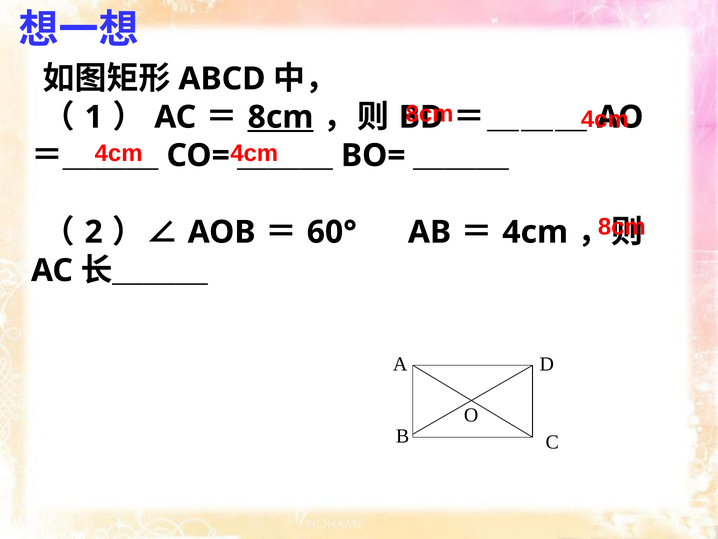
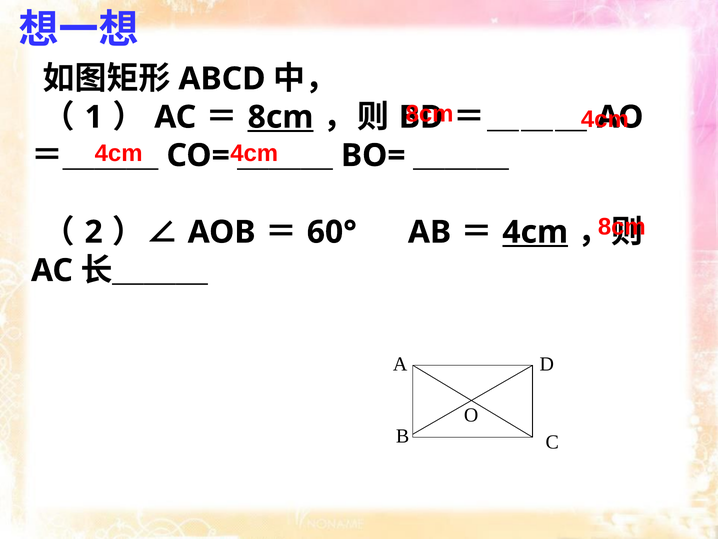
4cm underline: none -> present (535, 232)
